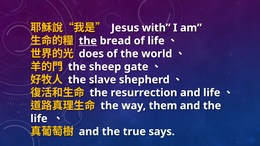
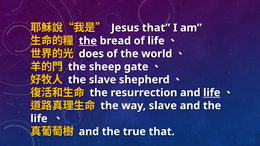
Jesus with: with -> that (156, 28)
life underline: none -> present (212, 93)
way them: them -> slave (163, 106)
true says: says -> that (162, 132)
